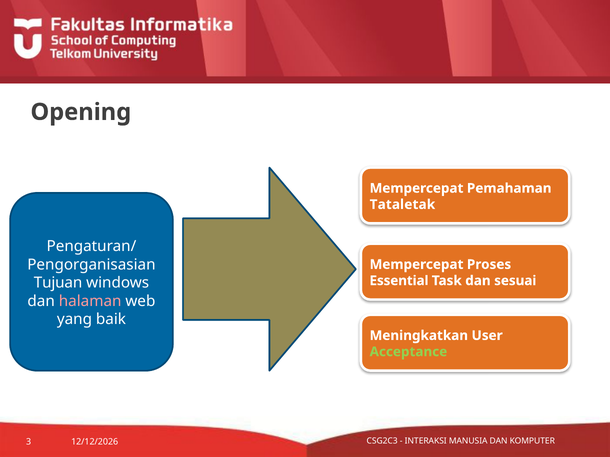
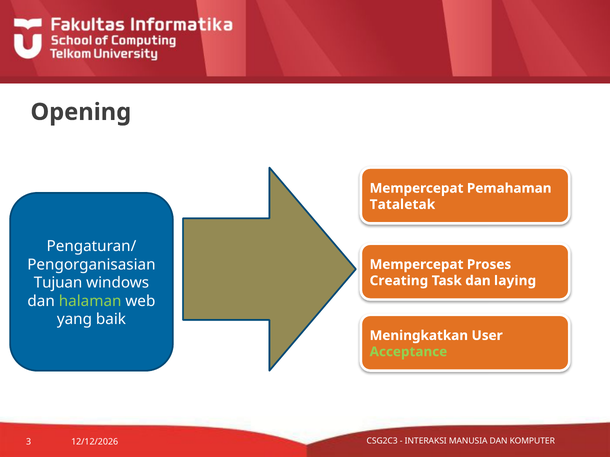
Essential: Essential -> Creating (399, 281)
sesuai: sesuai -> laying (515, 281)
halaman colour: pink -> light green (90, 301)
